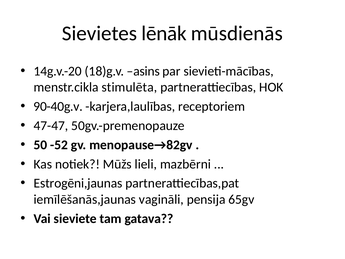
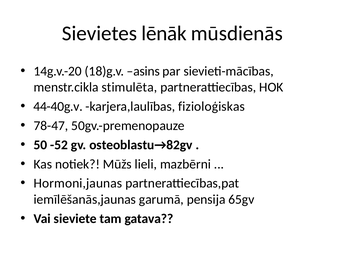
90-40g.v: 90-40g.v -> 44-40g.v (58, 106)
receptoriem: receptoriem -> fizioloģiskas (212, 106)
47-47: 47-47 -> 78-47 (51, 126)
menopause→82gv: menopause→82gv -> osteoblastu→82gv (141, 145)
Estrogēni,jaunas: Estrogēni,jaunas -> Hormoni,jaunas (78, 183)
vagināli: vagināli -> garumā (161, 199)
